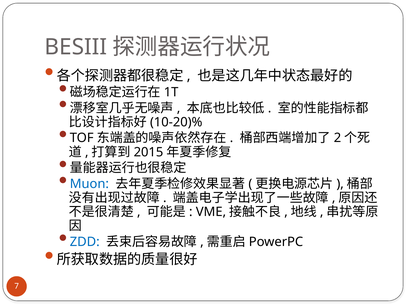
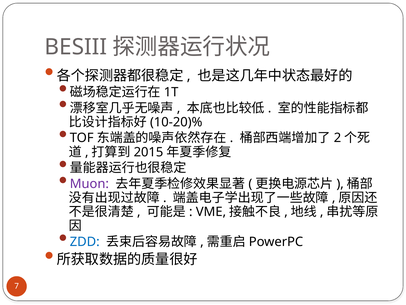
Muon colour: blue -> purple (89, 184)
